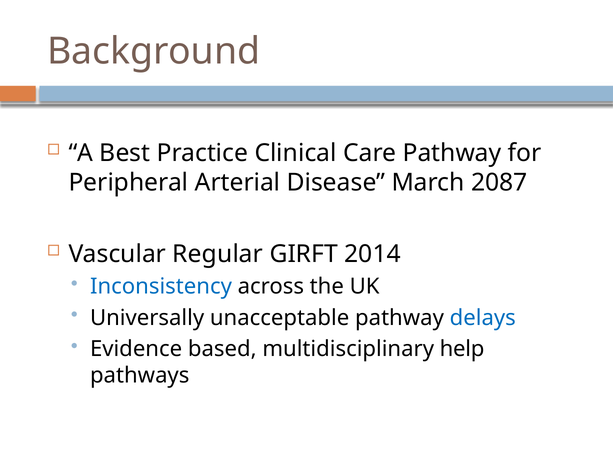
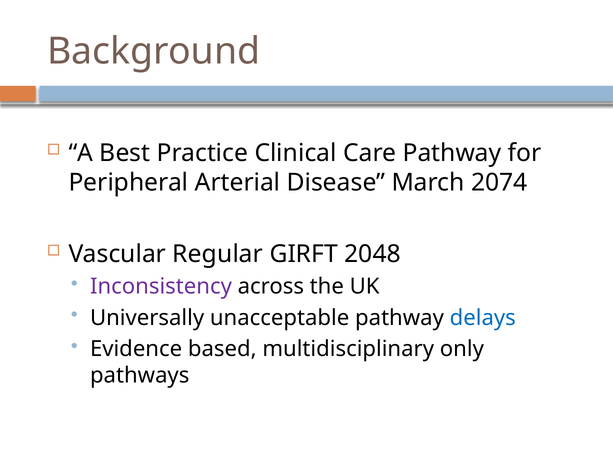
2087: 2087 -> 2074 (499, 183)
2014: 2014 -> 2048 (373, 254)
Inconsistency colour: blue -> purple (161, 286)
help: help -> only (462, 349)
